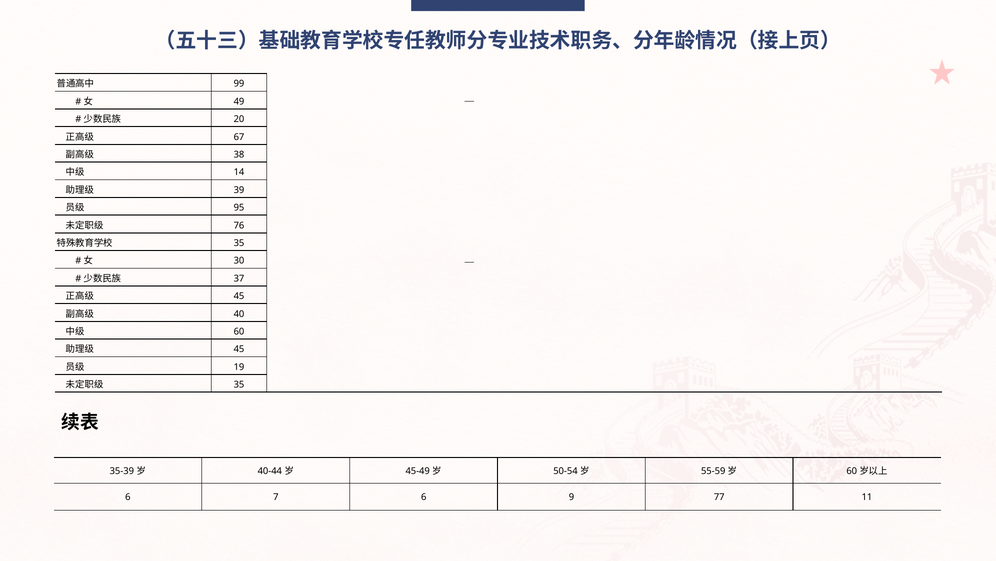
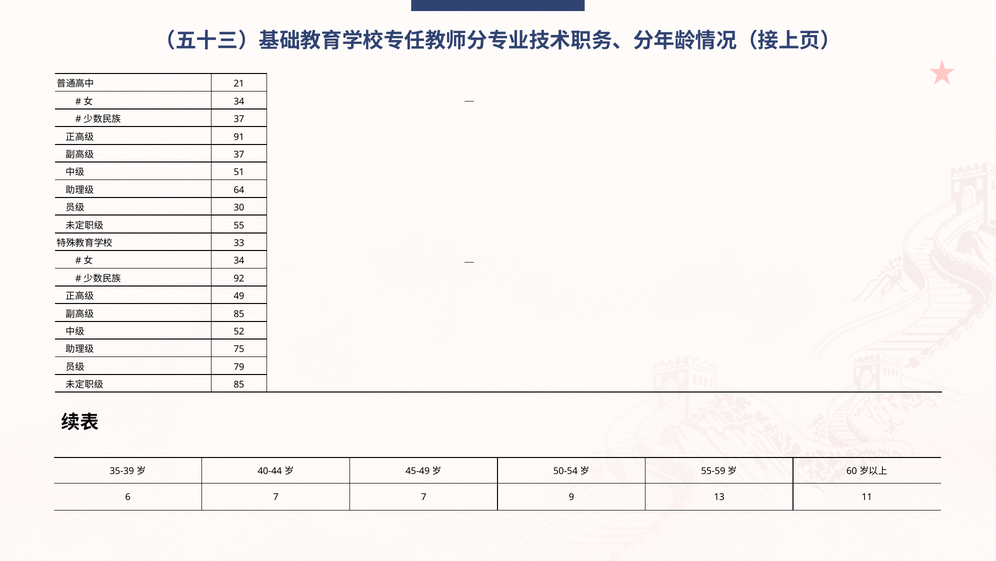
99: 99 -> 21 (239, 84)
49: 49 -> 34 (239, 101)
20: 20 -> 37 (239, 119)
67: 67 -> 91 (239, 137)
38: 38 -> 37 (239, 154)
14: 14 -> 51 (239, 172)
39: 39 -> 64 (239, 190)
95: 95 -> 30 (239, 207)
76: 76 -> 55 (239, 225)
35: 35 -> 33 (239, 243)
30: 30 -> 34 (239, 261)
37: 37 -> 92 (239, 278)
45: 45 -> 49 (239, 296)
40: 40 -> 85 (239, 314)
60: 60 -> 52 (239, 331)
45: 45 -> 75 (239, 349)
19: 19 -> 79 (239, 367)
35: 35 -> 85 (239, 384)
7 6: 6 -> 7 (424, 497)
77: 77 -> 13 (719, 497)
